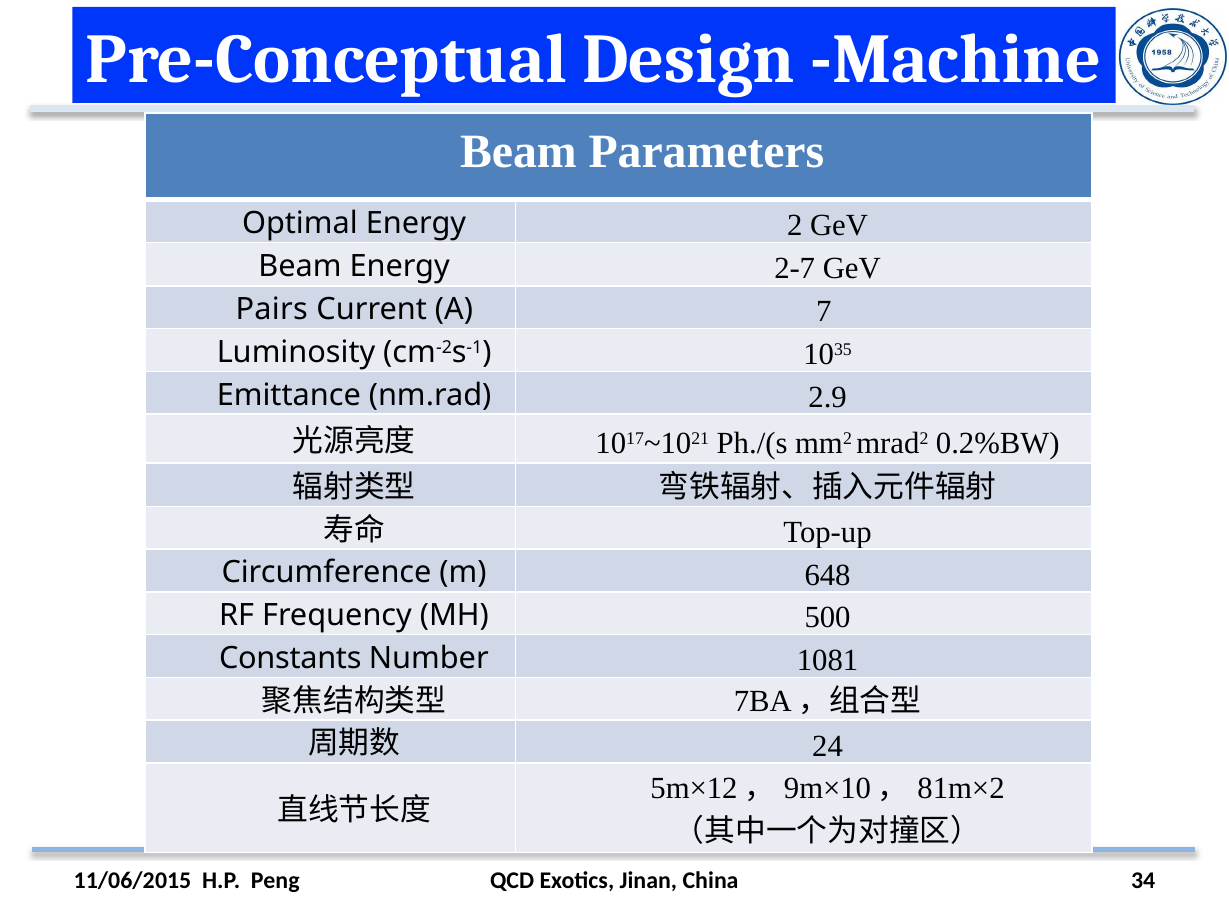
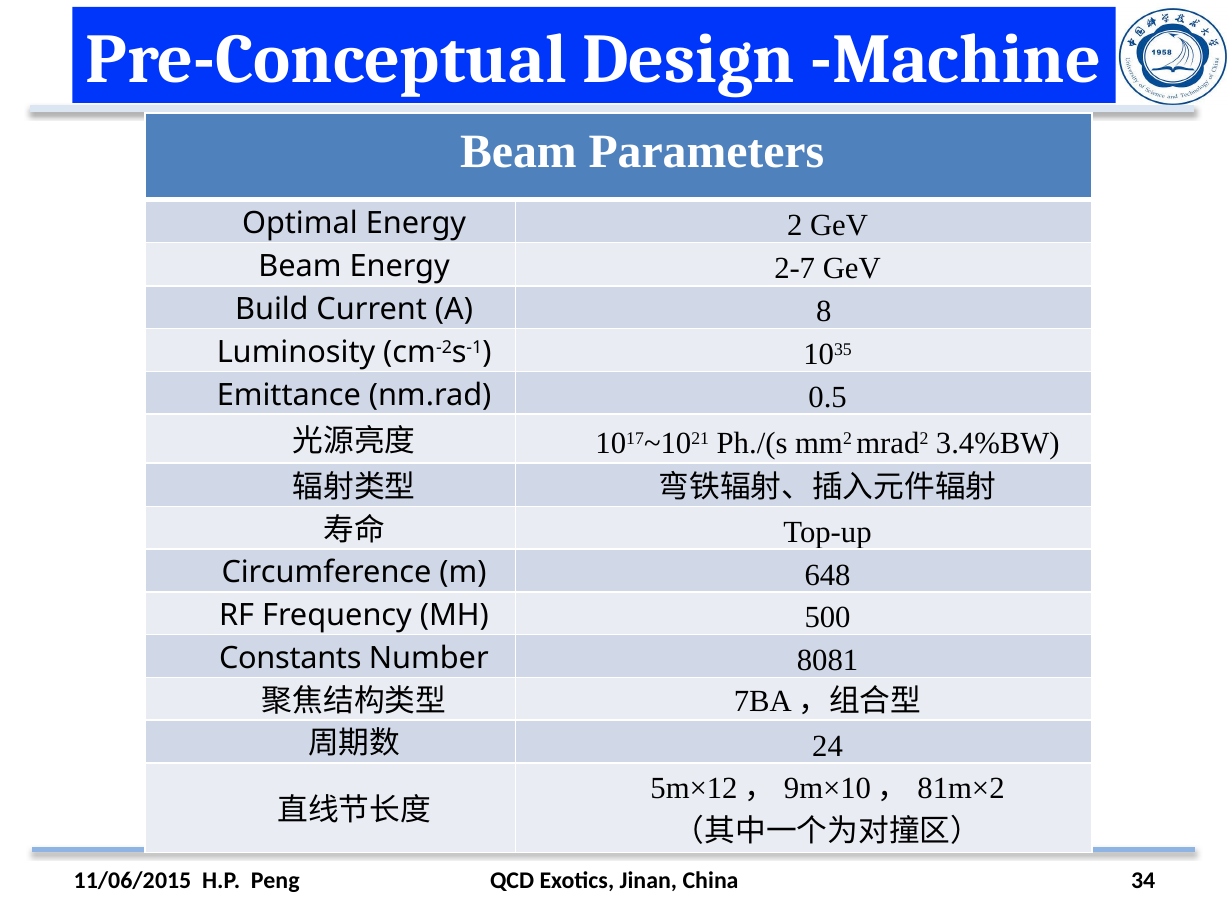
Pairs: Pairs -> Build (272, 309)
7: 7 -> 8 (824, 312)
2.9: 2.9 -> 0.5 (828, 397)
0.2%BW: 0.2%BW -> 3.4%BW (998, 443)
1081: 1081 -> 8081 (828, 660)
